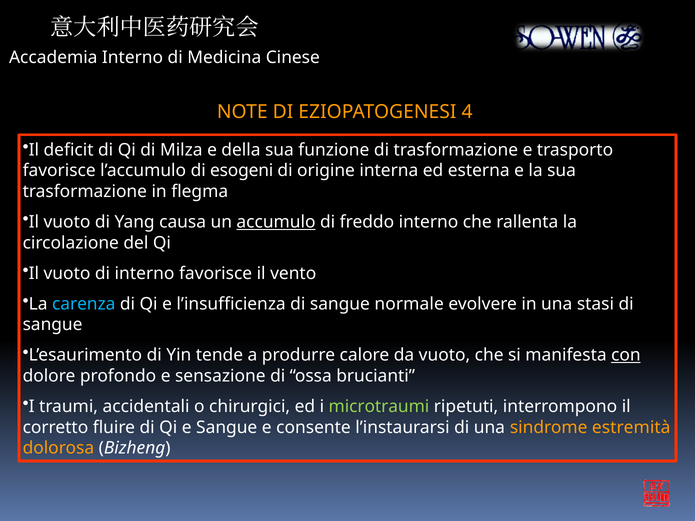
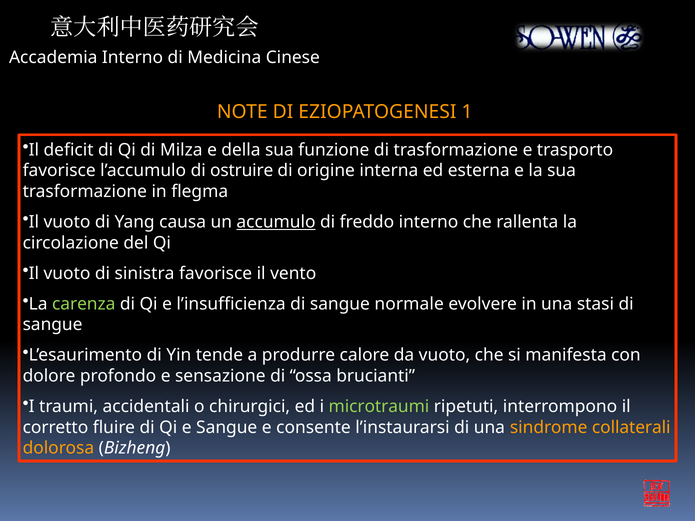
4: 4 -> 1 (467, 112)
esogeni: esogeni -> ostruire (242, 171)
di interno: interno -> sinistra (145, 274)
carenza colour: light blue -> light green (84, 304)
con underline: present -> none (626, 355)
estremità: estremità -> collaterali (631, 428)
